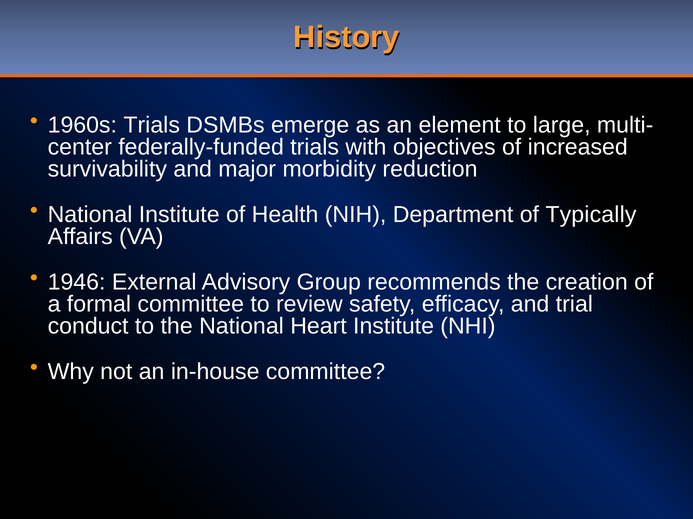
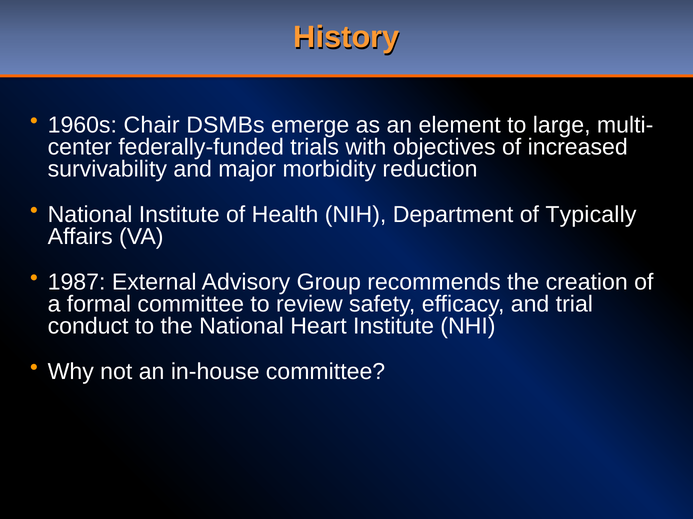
1960s Trials: Trials -> Chair (152, 125)
1946: 1946 -> 1987 (77, 282)
